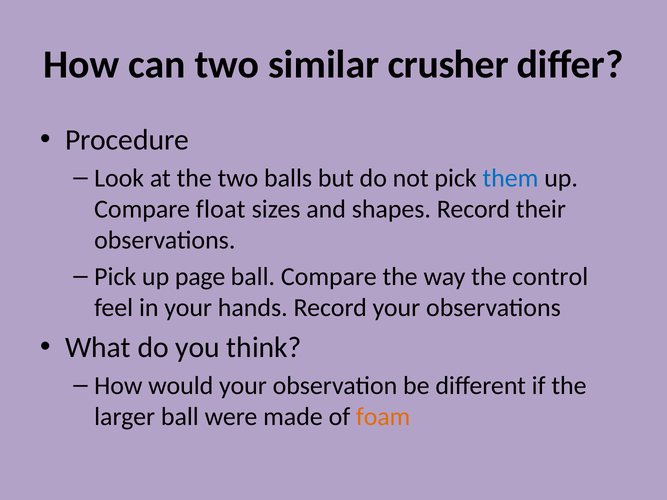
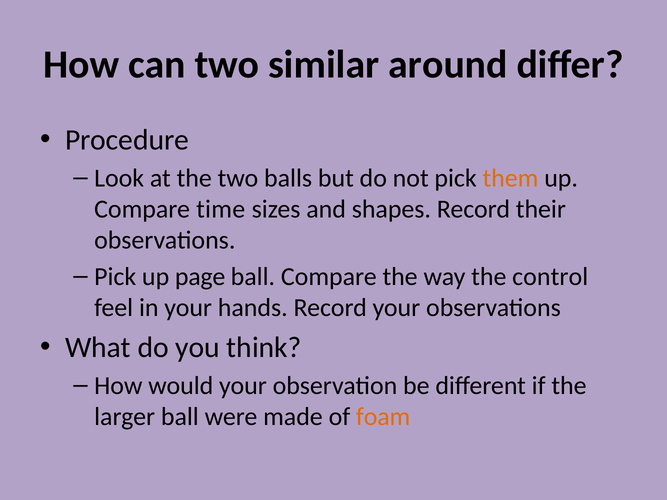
crusher: crusher -> around (448, 65)
them colour: blue -> orange (510, 178)
float: float -> time (221, 209)
